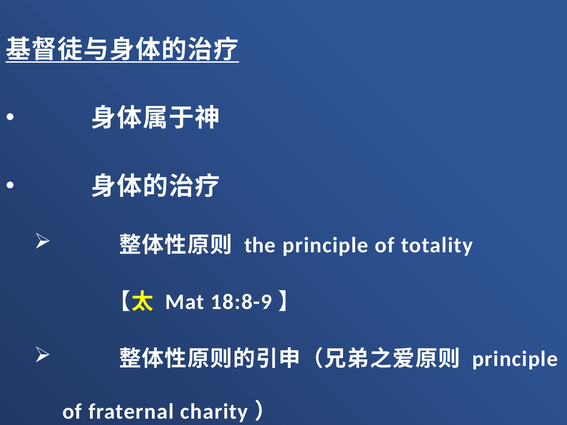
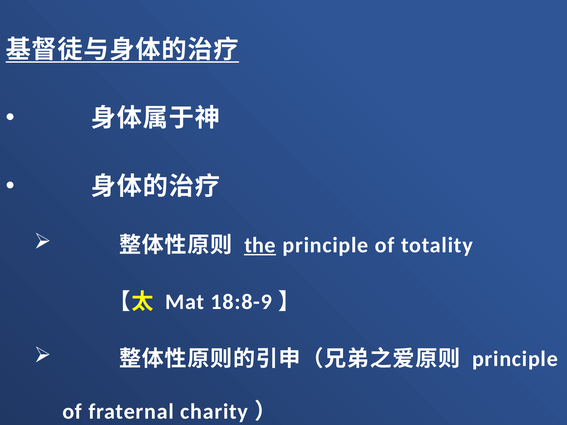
the underline: none -> present (260, 245)
